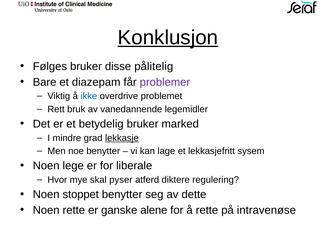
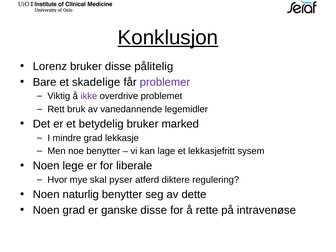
Følges: Følges -> Lorenz (50, 66)
diazepam: diazepam -> skadelige (96, 82)
ikke colour: blue -> purple (89, 96)
lekkasje underline: present -> none (122, 138)
stoppet: stoppet -> naturlig (81, 194)
Noen rette: rette -> grad (74, 210)
ganske alene: alene -> disse (154, 210)
